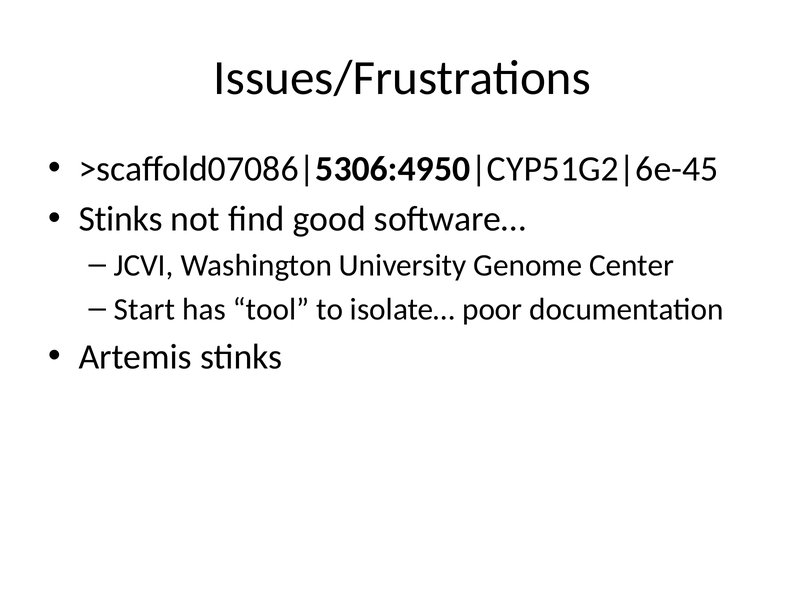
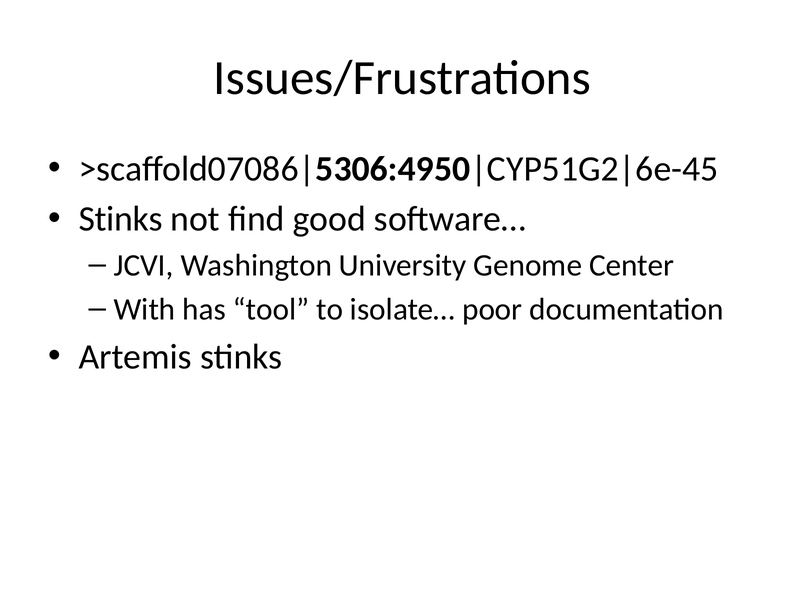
Start: Start -> With (145, 309)
